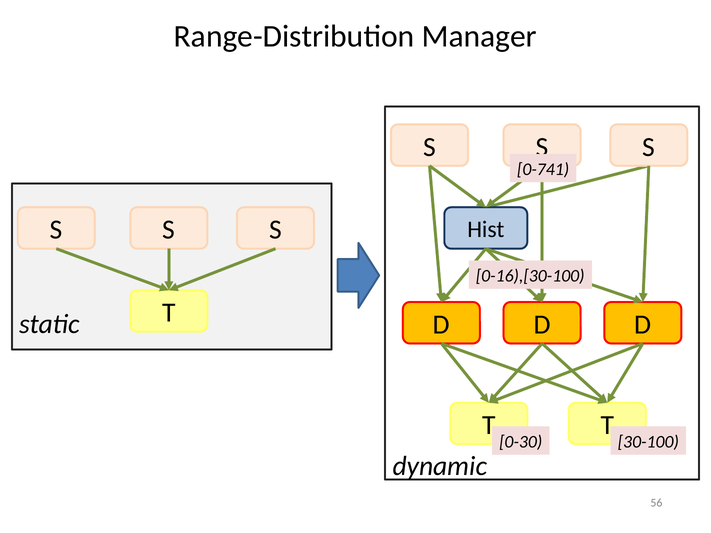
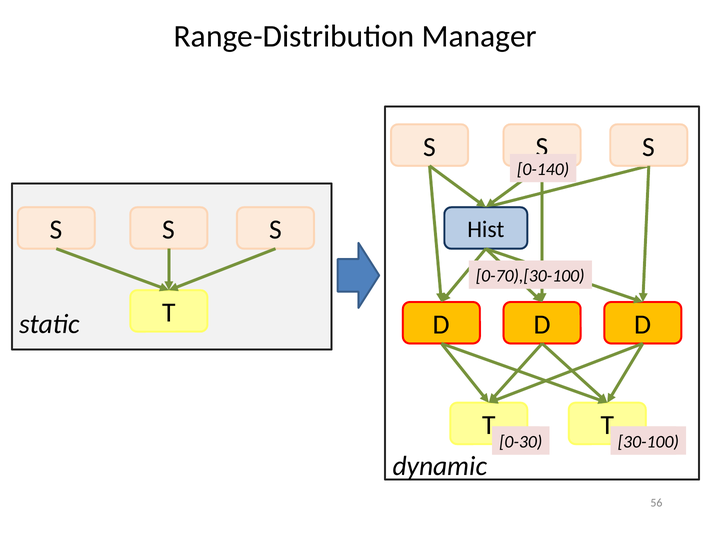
0-741: 0-741 -> 0-140 (543, 169)
0-16),[30-100: 0-16),[30-100 -> 0-70),[30-100 (530, 276)
